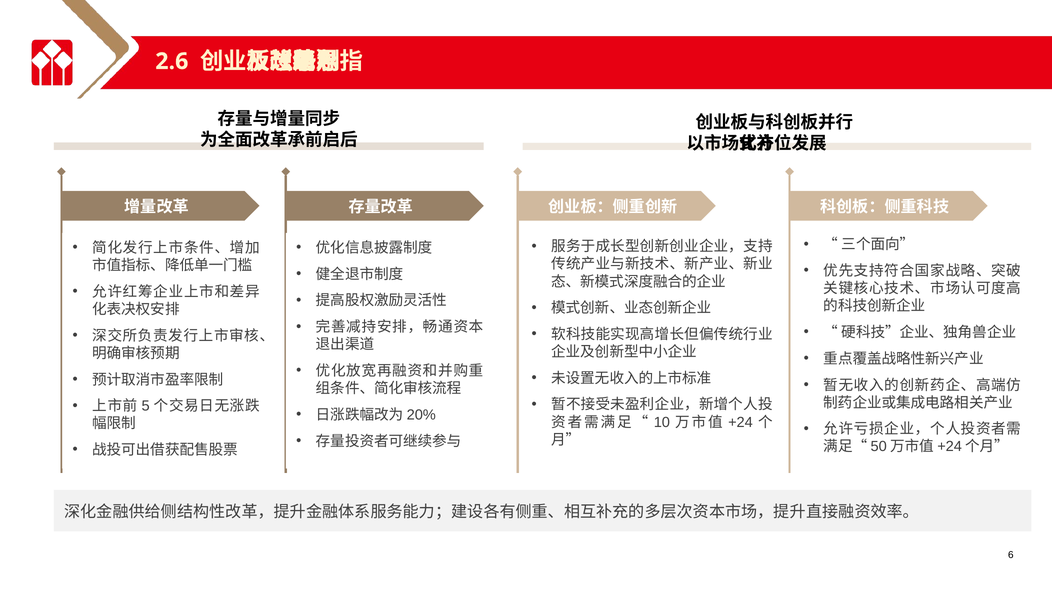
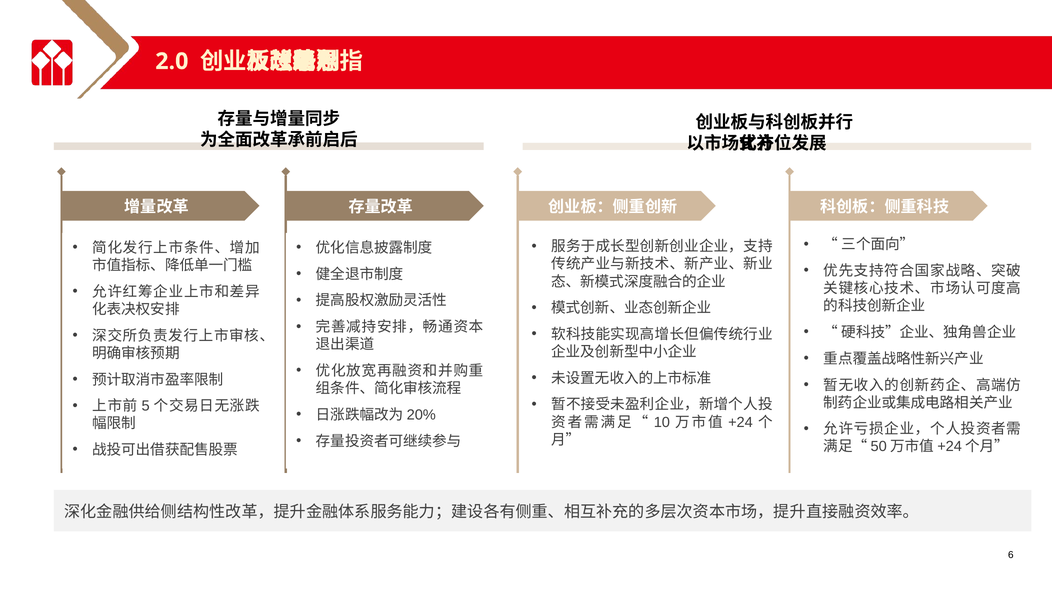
2.6: 2.6 -> 2.0 (172, 61)
